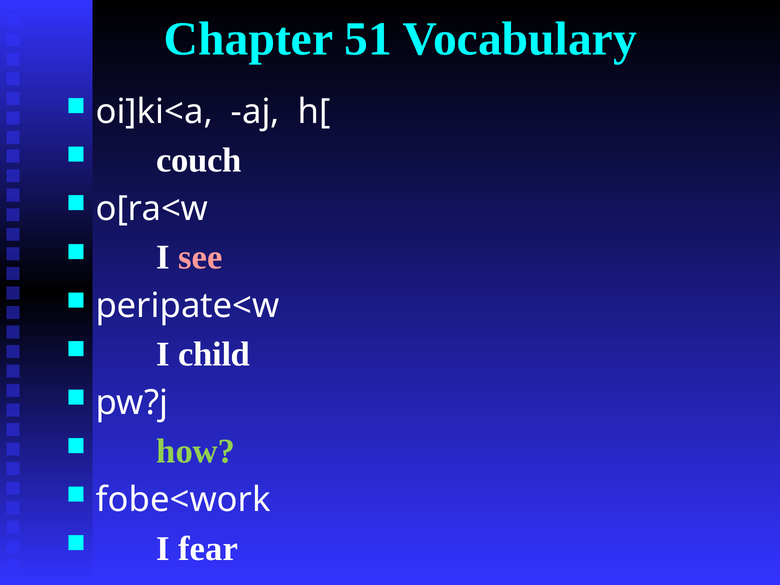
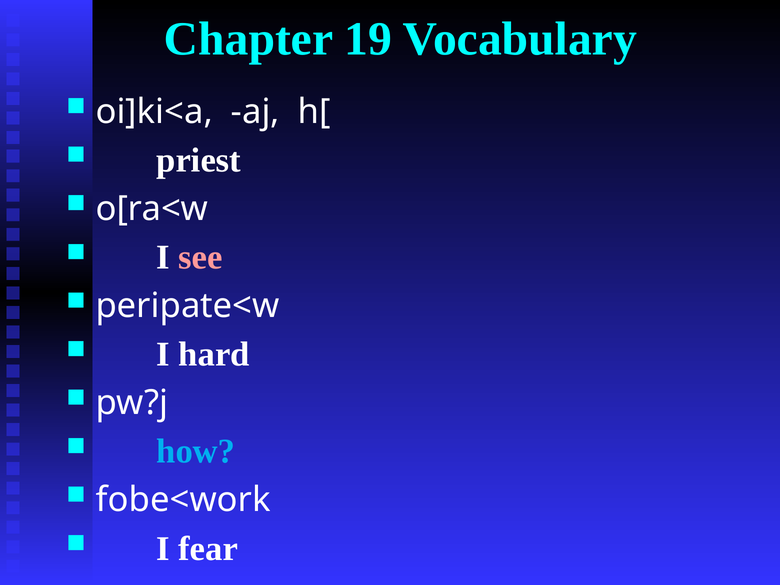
51: 51 -> 19 (368, 39)
couch: couch -> priest (199, 160)
child: child -> hard (214, 354)
how colour: light green -> light blue (196, 451)
